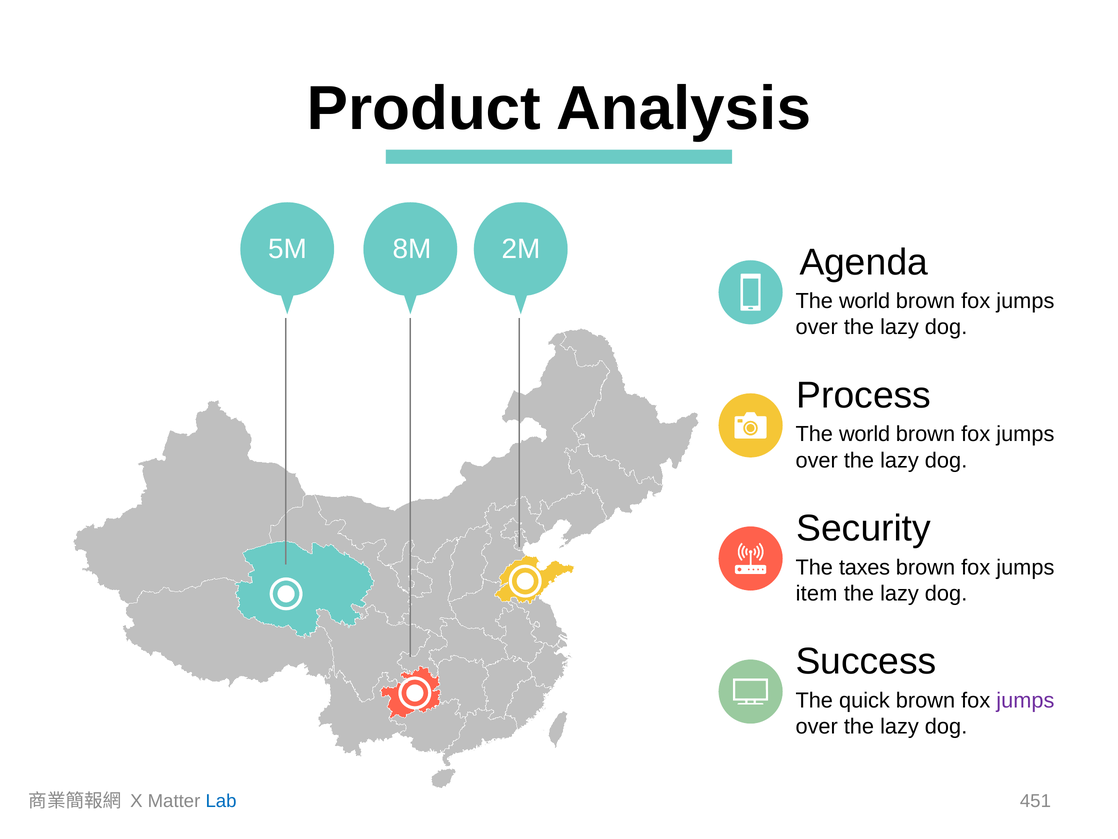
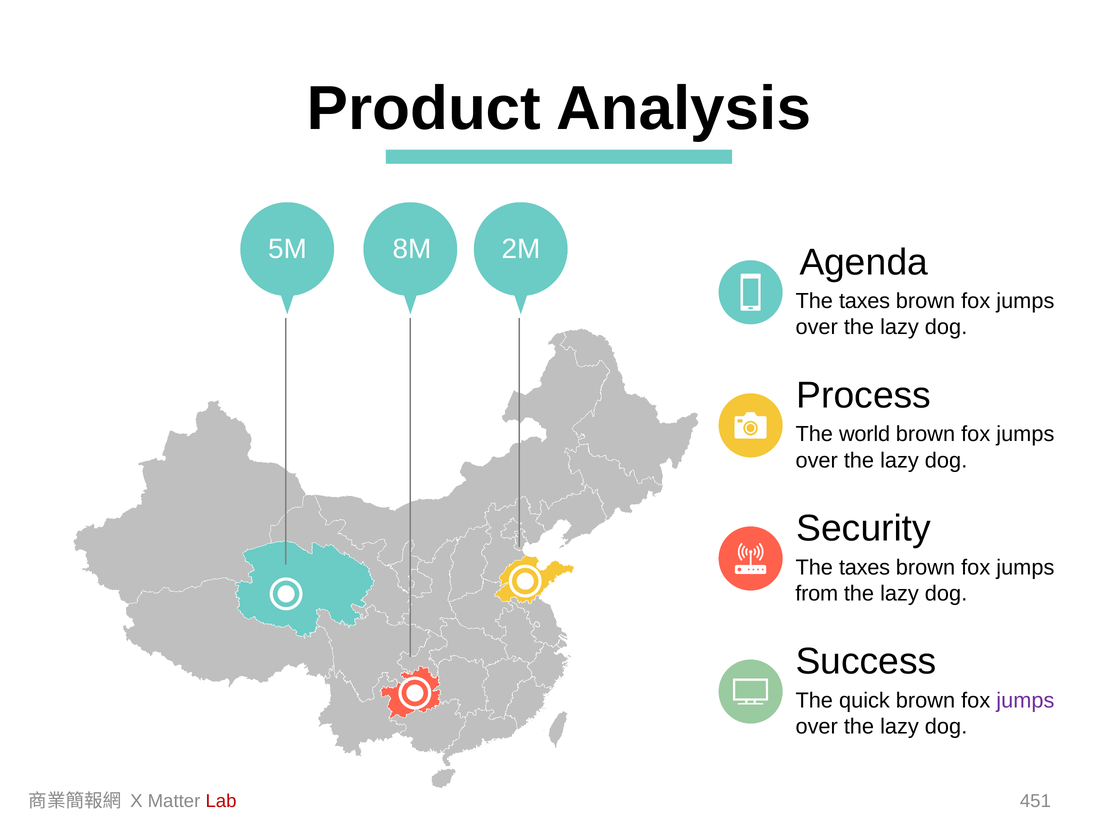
world: world -> taxes (865, 301)
item: item -> from (817, 593)
Lab colour: blue -> red (221, 801)
